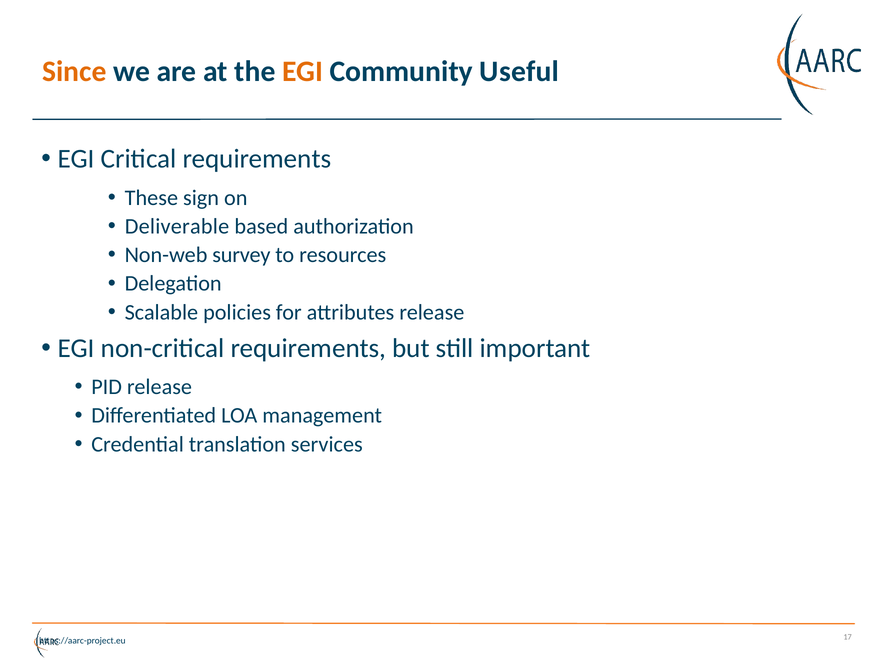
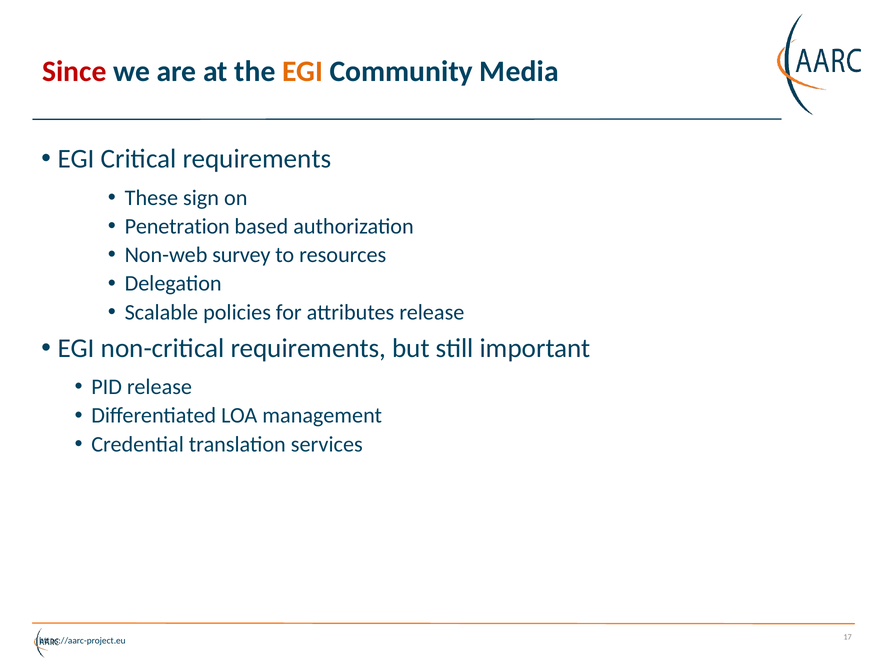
Since colour: orange -> red (74, 71)
Useful: Useful -> Media (519, 71)
Deliverable: Deliverable -> Penetration (177, 226)
